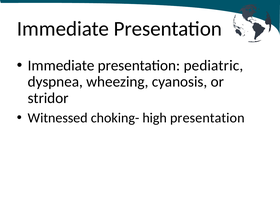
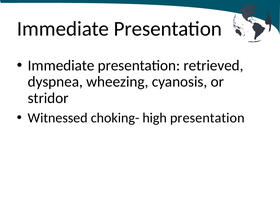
pediatric: pediatric -> retrieved (213, 65)
